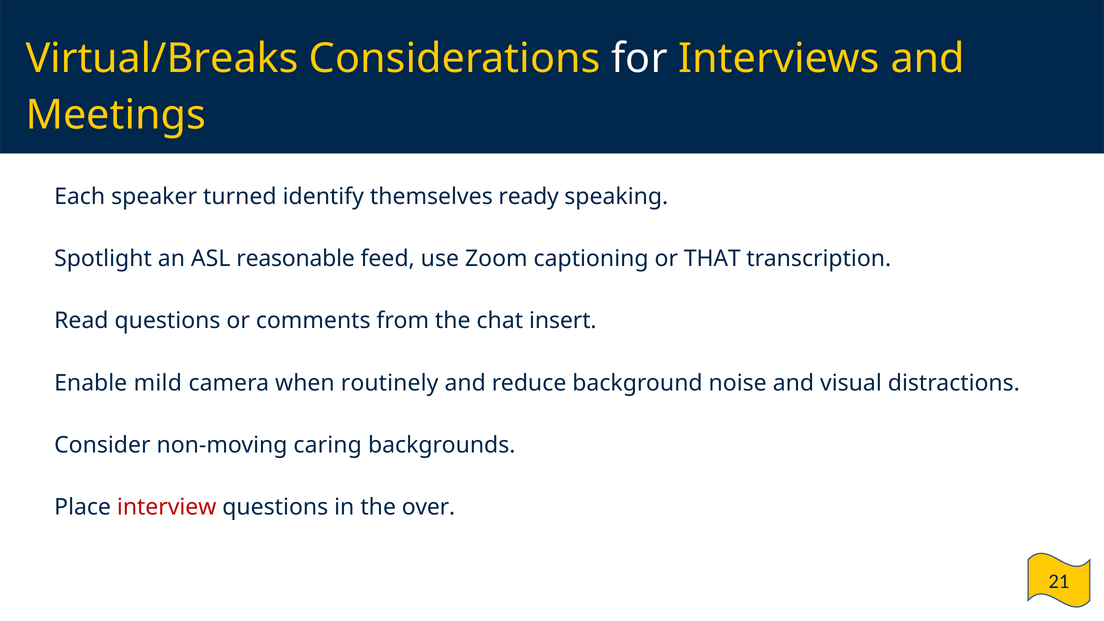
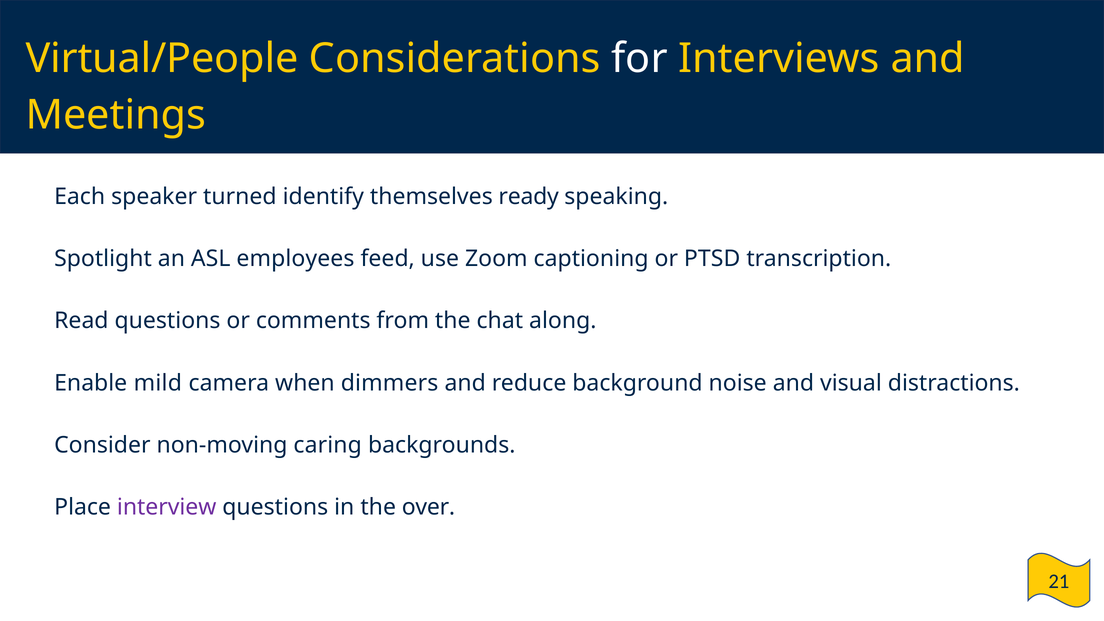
Virtual/Breaks: Virtual/Breaks -> Virtual/People (162, 58)
reasonable: reasonable -> employees (295, 259)
THAT: THAT -> PTSD (712, 259)
insert: insert -> along (563, 321)
routinely: routinely -> dimmers (390, 383)
interview colour: red -> purple (167, 507)
